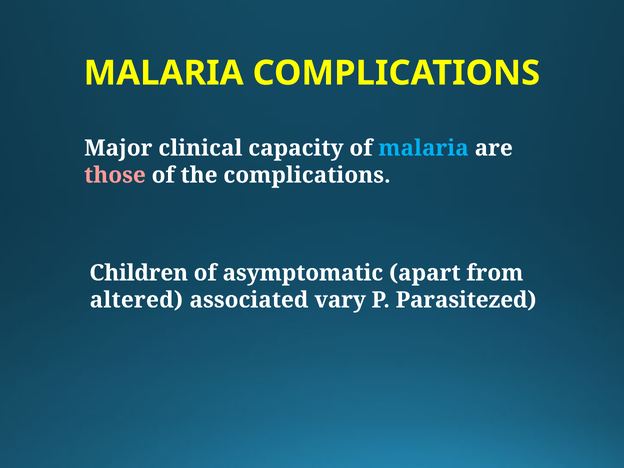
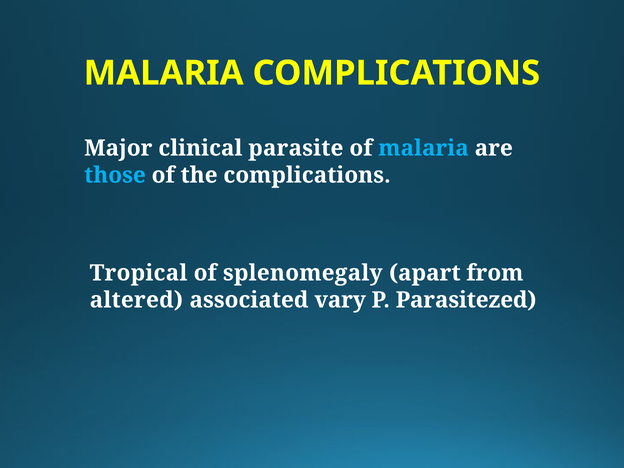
capacity: capacity -> parasite (296, 148)
those colour: pink -> light blue (115, 175)
Children: Children -> Tropical (138, 273)
asymptomatic: asymptomatic -> splenomegaly (303, 273)
